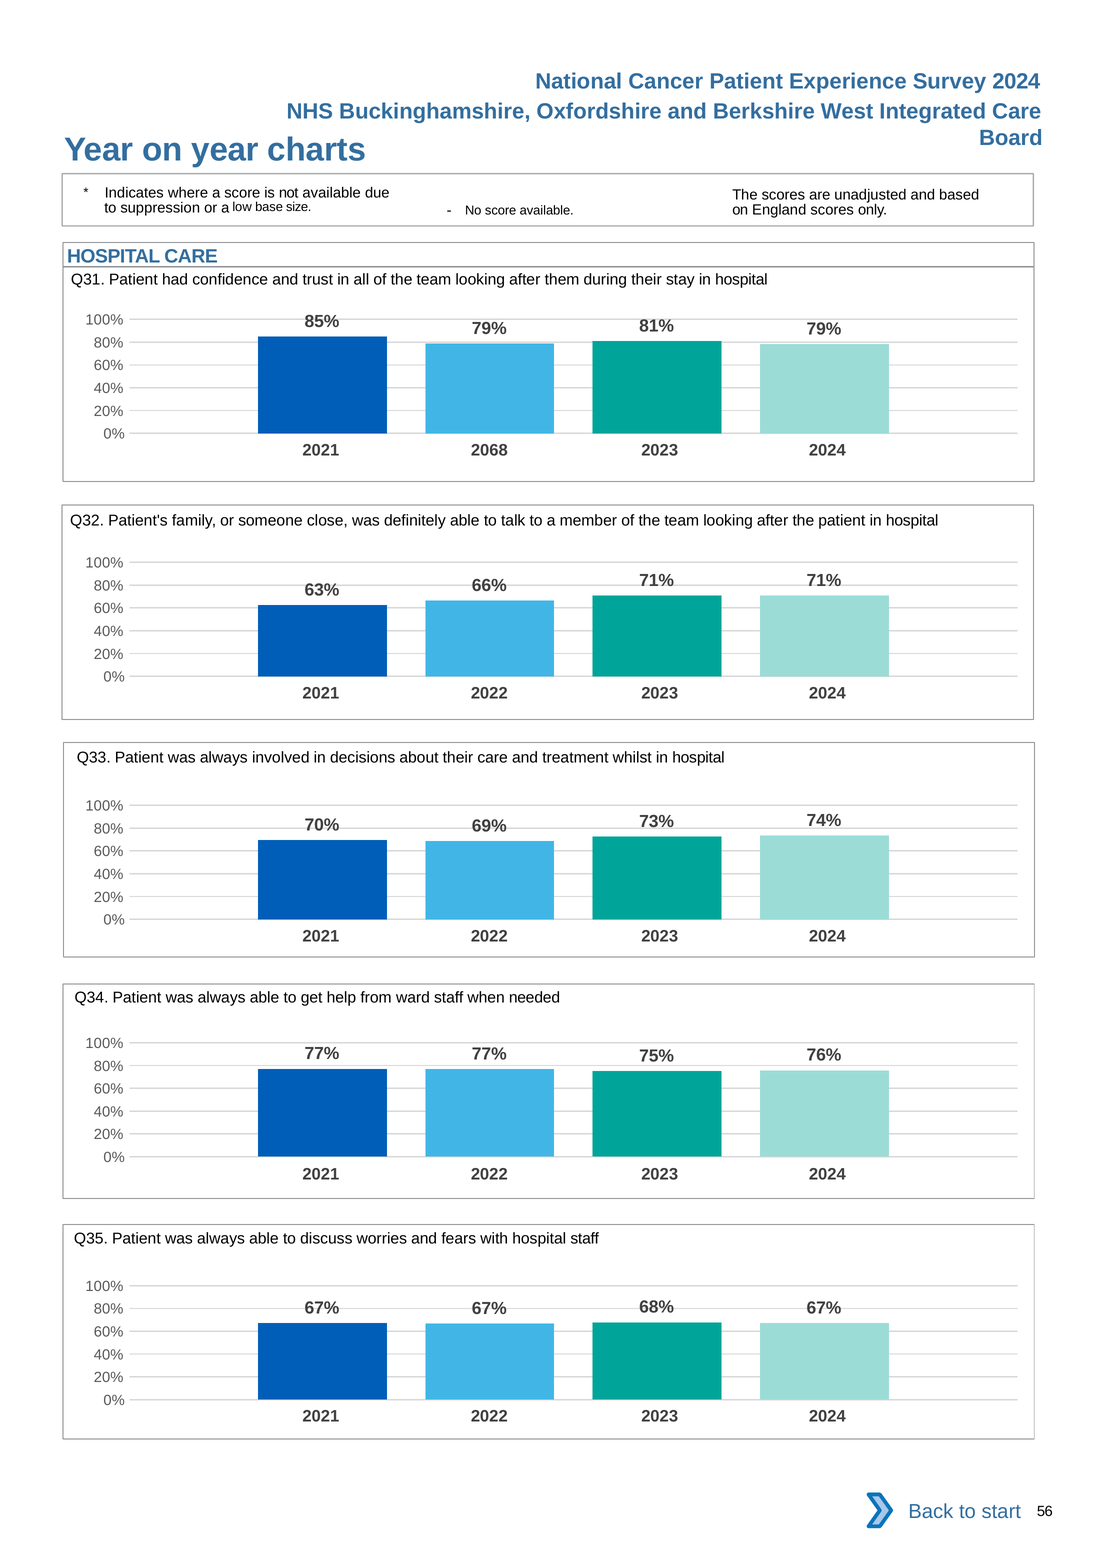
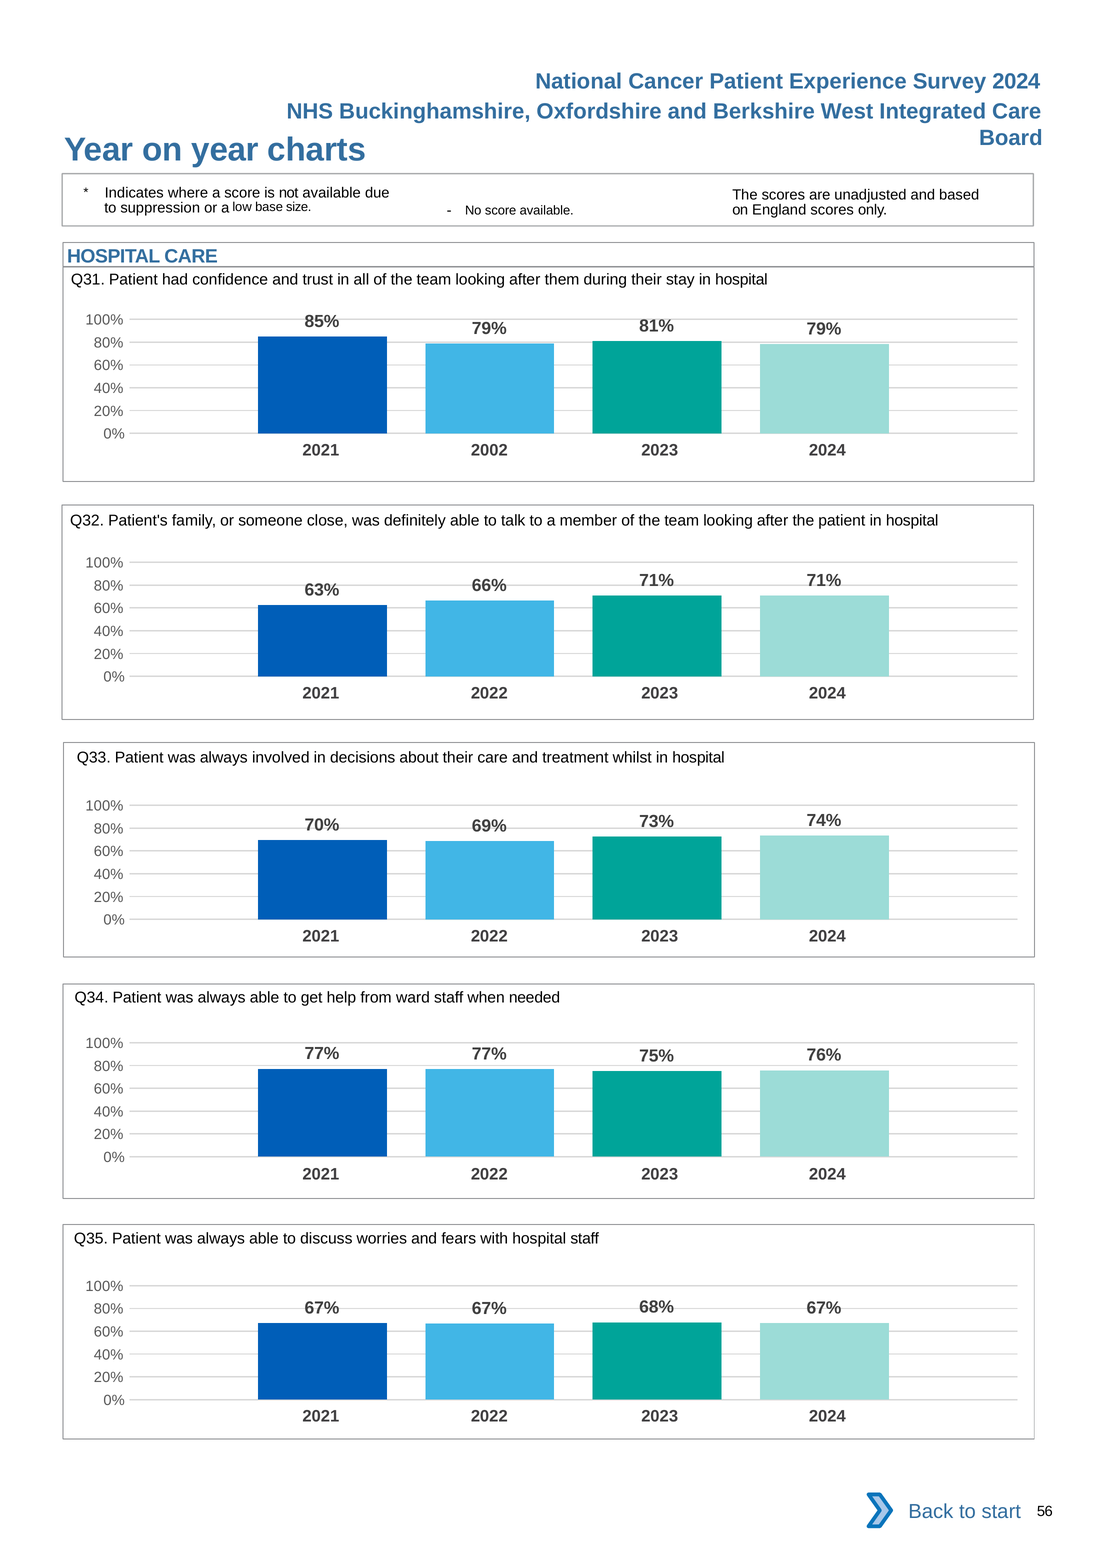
2068: 2068 -> 2002 (489, 451)
